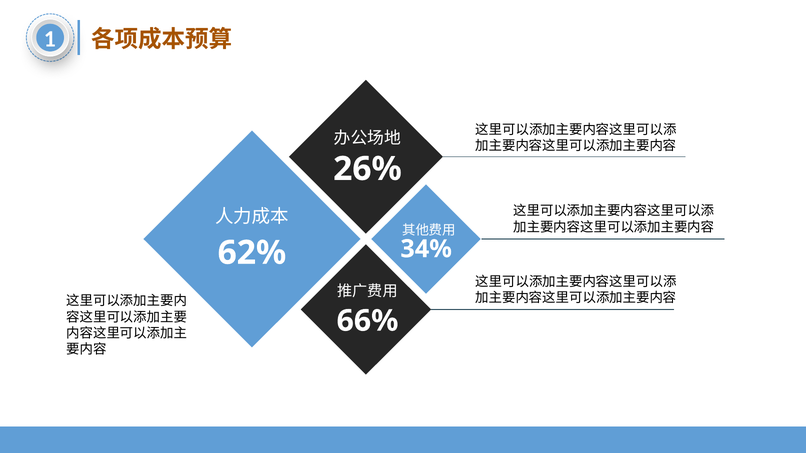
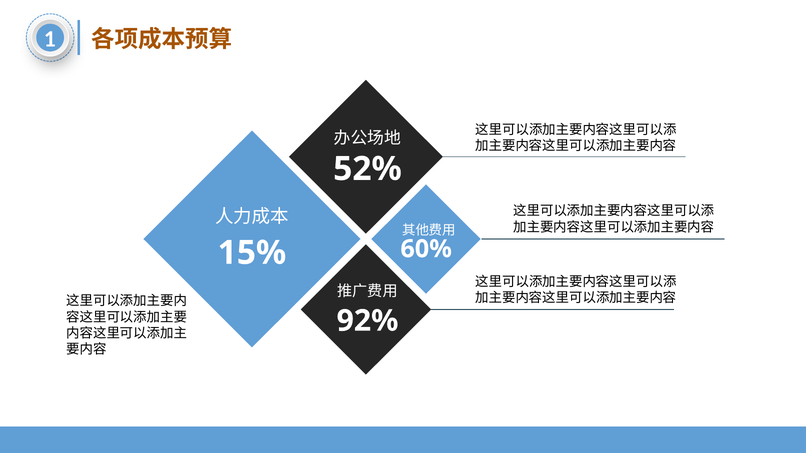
26%: 26% -> 52% (367, 169)
34%: 34% -> 60% (426, 249)
62%: 62% -> 15% (252, 253)
66%: 66% -> 92% (367, 321)
